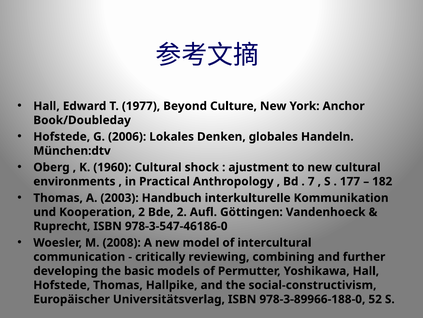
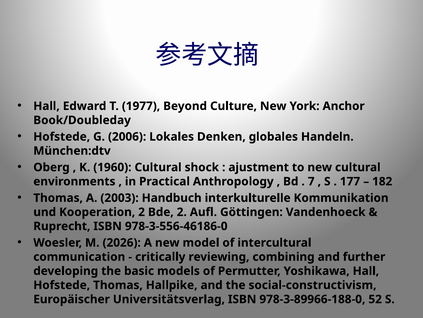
978-3-547-46186-0: 978-3-547-46186-0 -> 978-3-556-46186-0 (176, 226)
2008: 2008 -> 2026 (122, 242)
